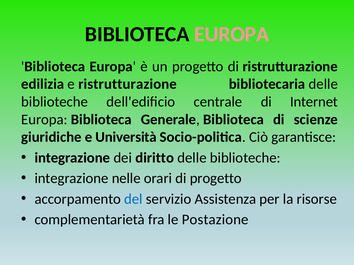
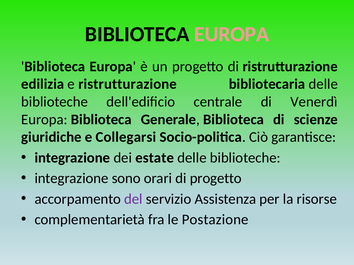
Internet: Internet -> Venerdì (314, 102)
Università: Università -> Collegarsi (126, 137)
diritto: diritto -> estate (155, 158)
nelle: nelle -> sono (126, 179)
del colour: blue -> purple (133, 199)
